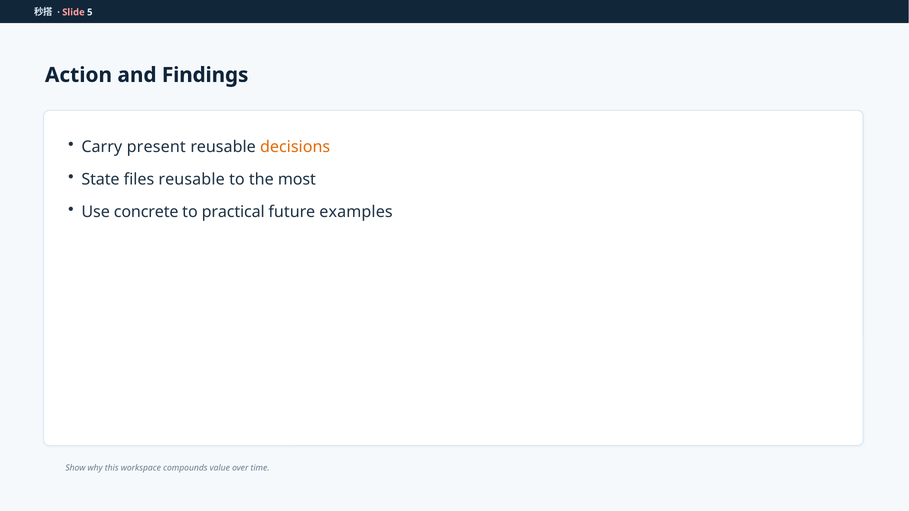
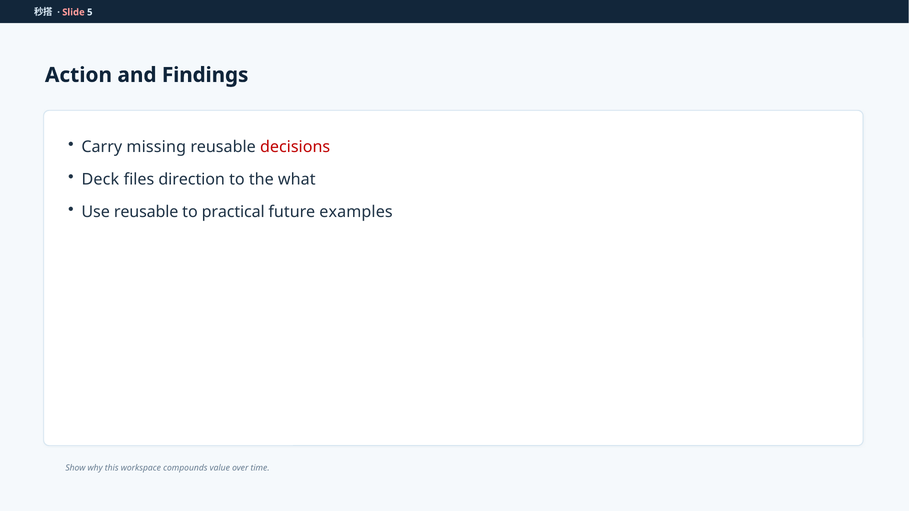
present: present -> missing (156, 147)
decisions colour: orange -> red (295, 147)
State: State -> Deck (100, 180)
files reusable: reusable -> direction (192, 180)
most: most -> what (297, 180)
Use concrete: concrete -> reusable (146, 212)
